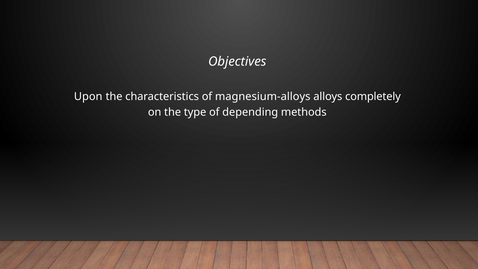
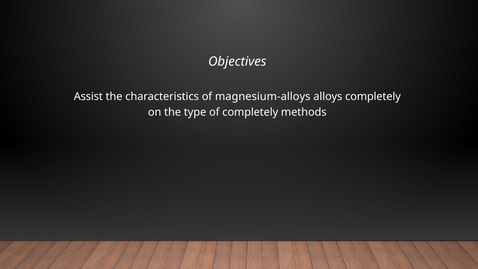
Upon: Upon -> Assist (88, 96)
of depending: depending -> completely (250, 112)
